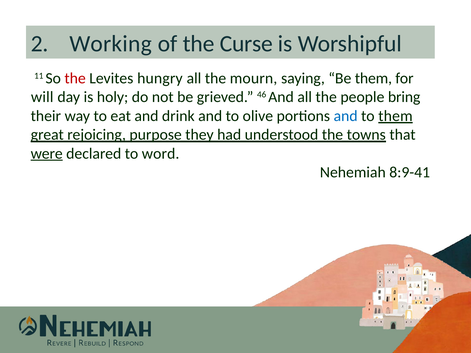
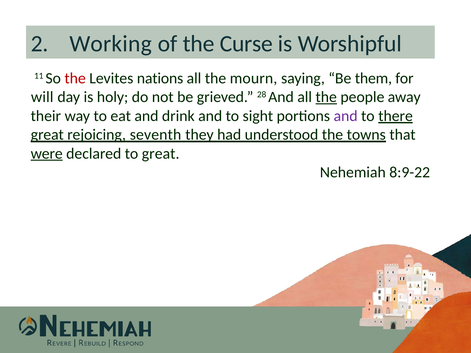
hungry: hungry -> nations (160, 78)
46: 46 -> 28 (262, 95)
the underline: none -> present (326, 97)
bring: bring -> away (404, 97)
olive: olive -> sight (258, 116)
and colour: blue -> purple (346, 116)
to them: them -> there (396, 116)
purpose: purpose -> seventh (156, 135)
to word: word -> great (161, 154)
8:9-41: 8:9-41 -> 8:9-22 (410, 172)
